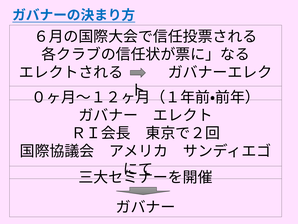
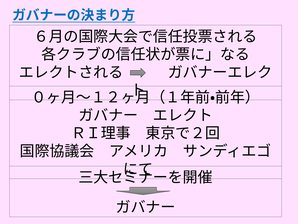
ＲＩ会長: ＲＩ会長 -> ＲＩ理事 (101, 133)
